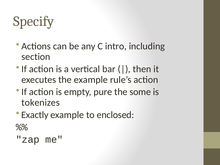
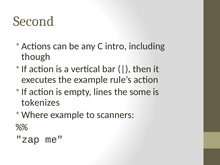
Specify: Specify -> Second (34, 21)
section: section -> though (36, 57)
pure: pure -> lines (103, 92)
Exactly: Exactly -> Where (35, 115)
enclosed: enclosed -> scanners (115, 115)
